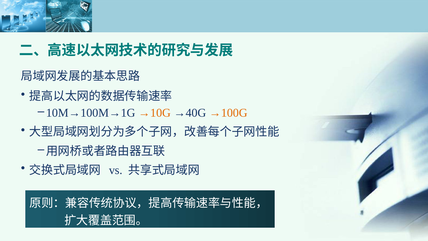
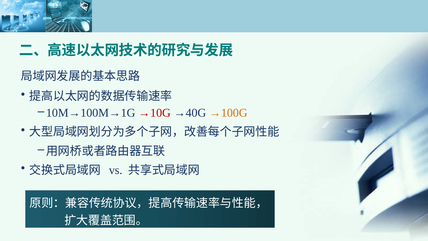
→10G colour: orange -> red (155, 113)
